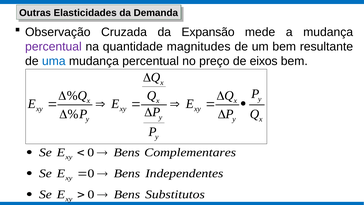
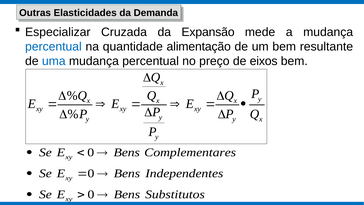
Observação: Observação -> Especializar (58, 32)
percentual colour: purple -> blue (53, 47)
magnitudes: magnitudes -> alimentação (199, 47)
